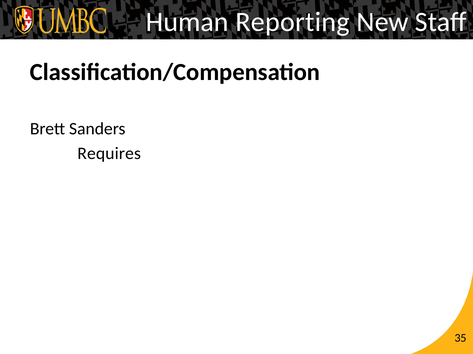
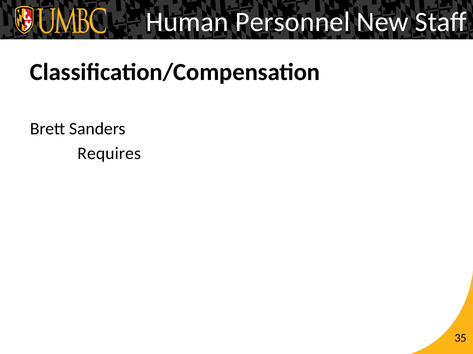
Reporting: Reporting -> Personnel (293, 22)
